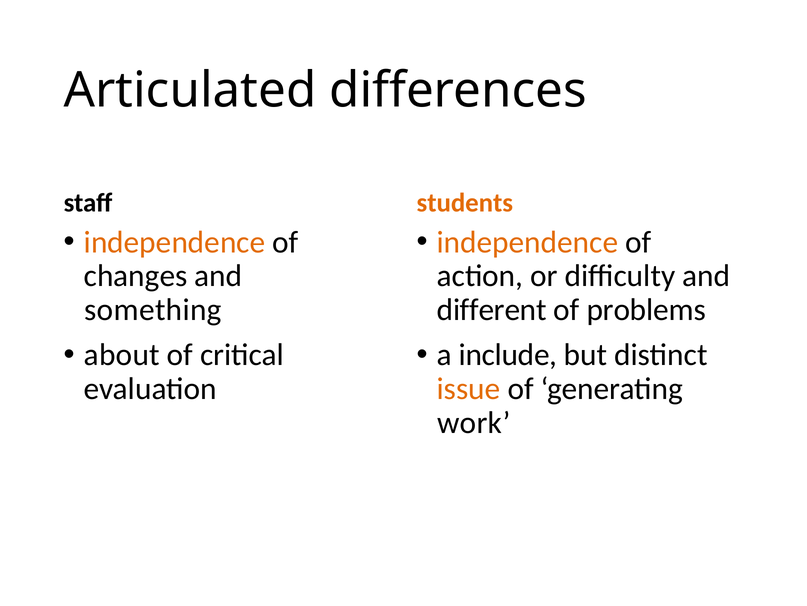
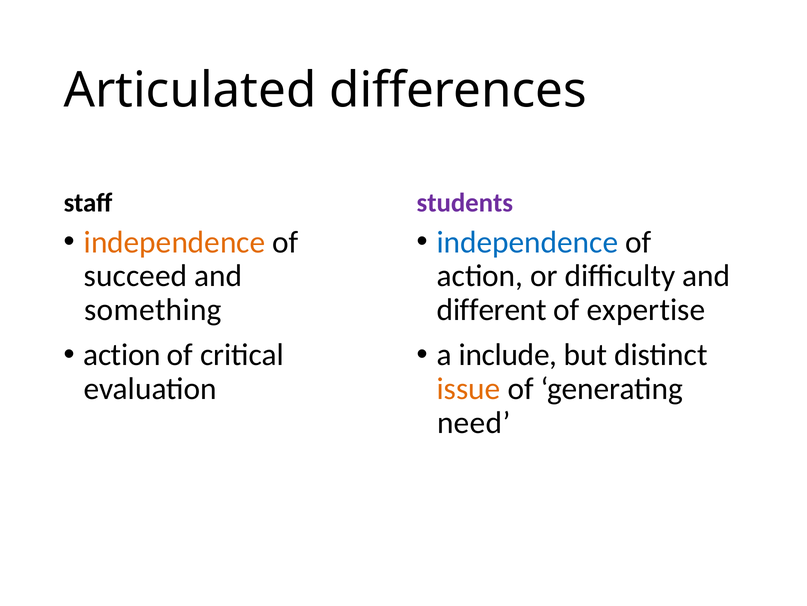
students colour: orange -> purple (465, 202)
independence colour: orange -> blue (528, 242)
changes: changes -> succeed (136, 276)
problems: problems -> expertise (646, 310)
about: about -> action (122, 355)
work: work -> need (474, 422)
